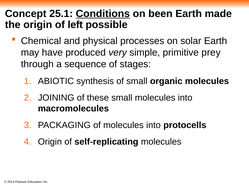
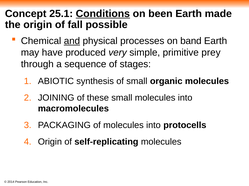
left: left -> fall (75, 25)
and underline: none -> present (72, 41)
solar: solar -> band (191, 41)
